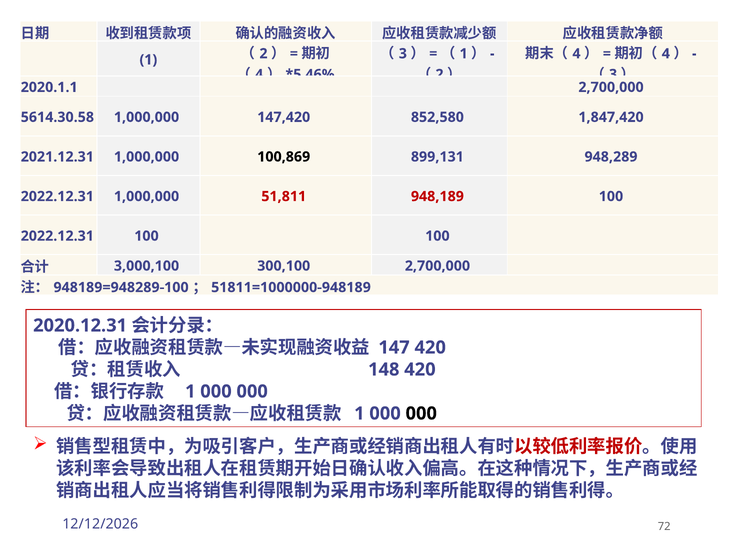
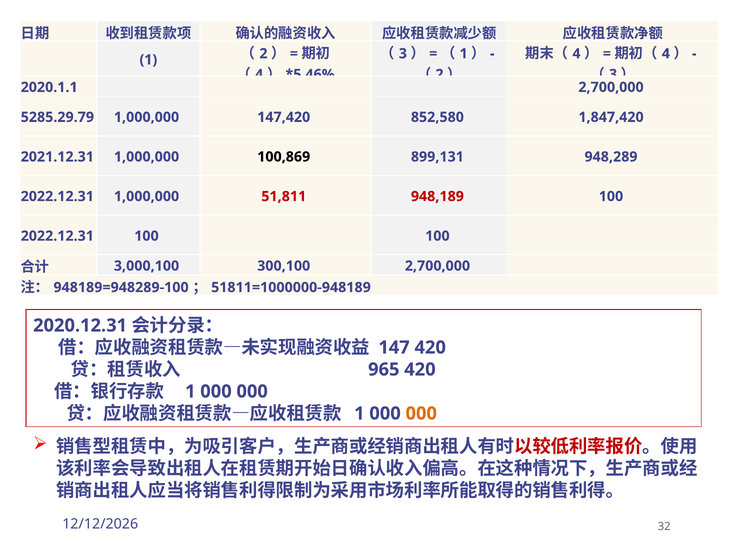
5614.30.58: 5614.30.58 -> 5285.29.79 (57, 117)
148: 148 -> 965 (384, 369)
000 colour: black -> orange (421, 413)
72: 72 -> 32 (664, 526)
